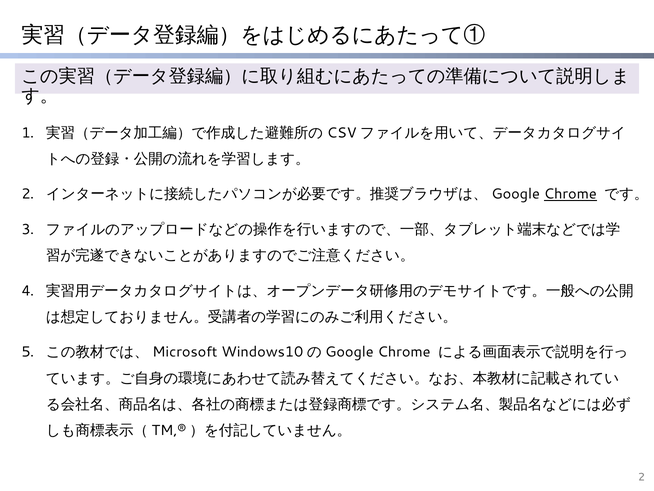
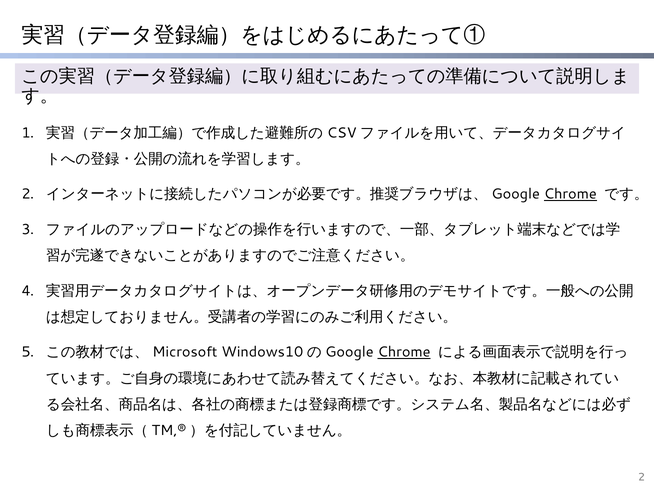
Chrome underline: none -> present (404, 352)
